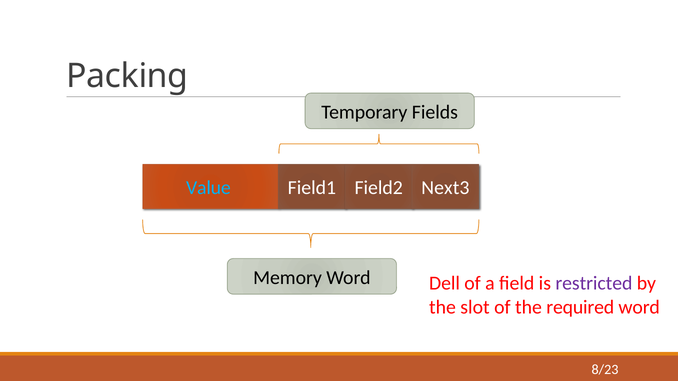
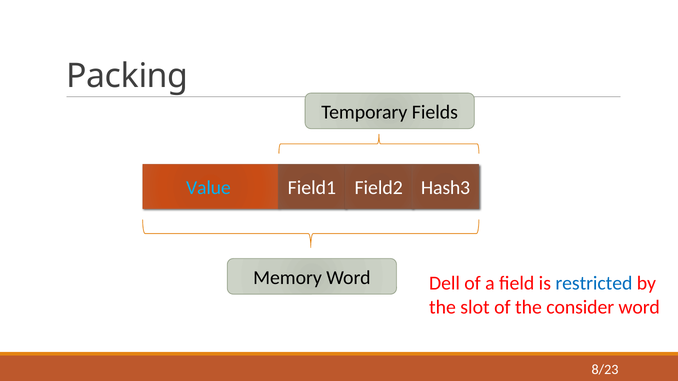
Next3: Next3 -> Hash3 (446, 188)
restricted colour: purple -> blue (594, 284)
required: required -> consider (580, 307)
